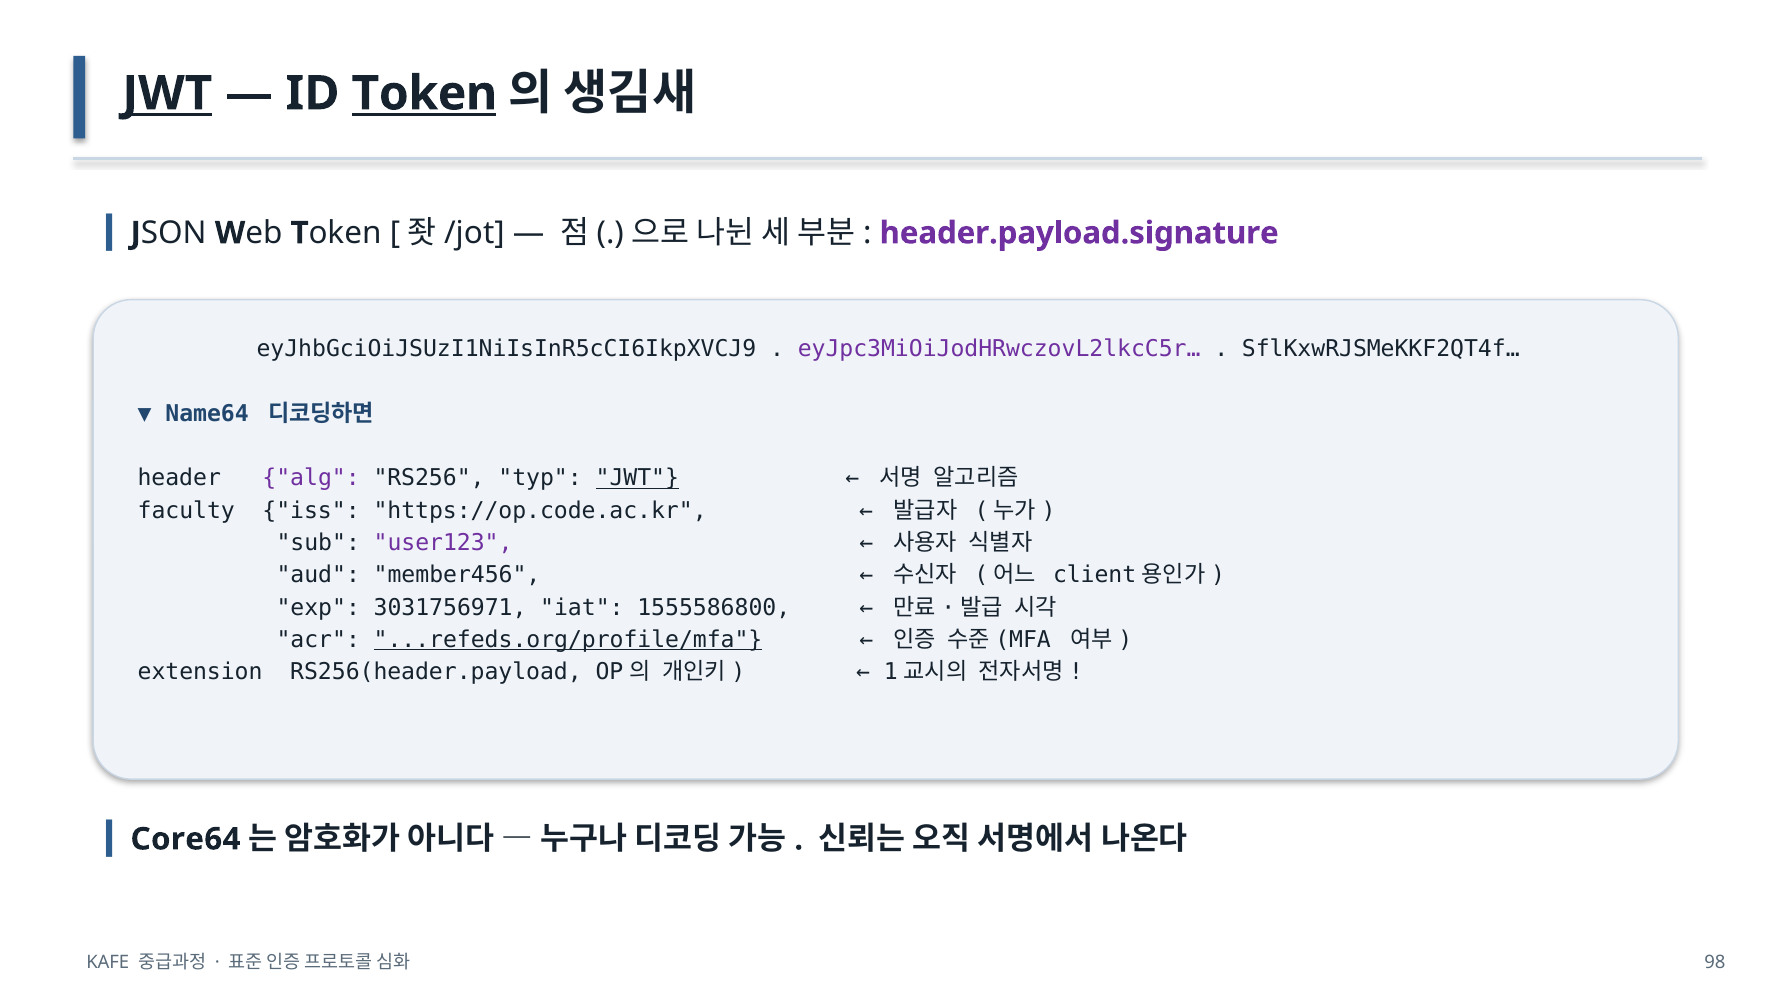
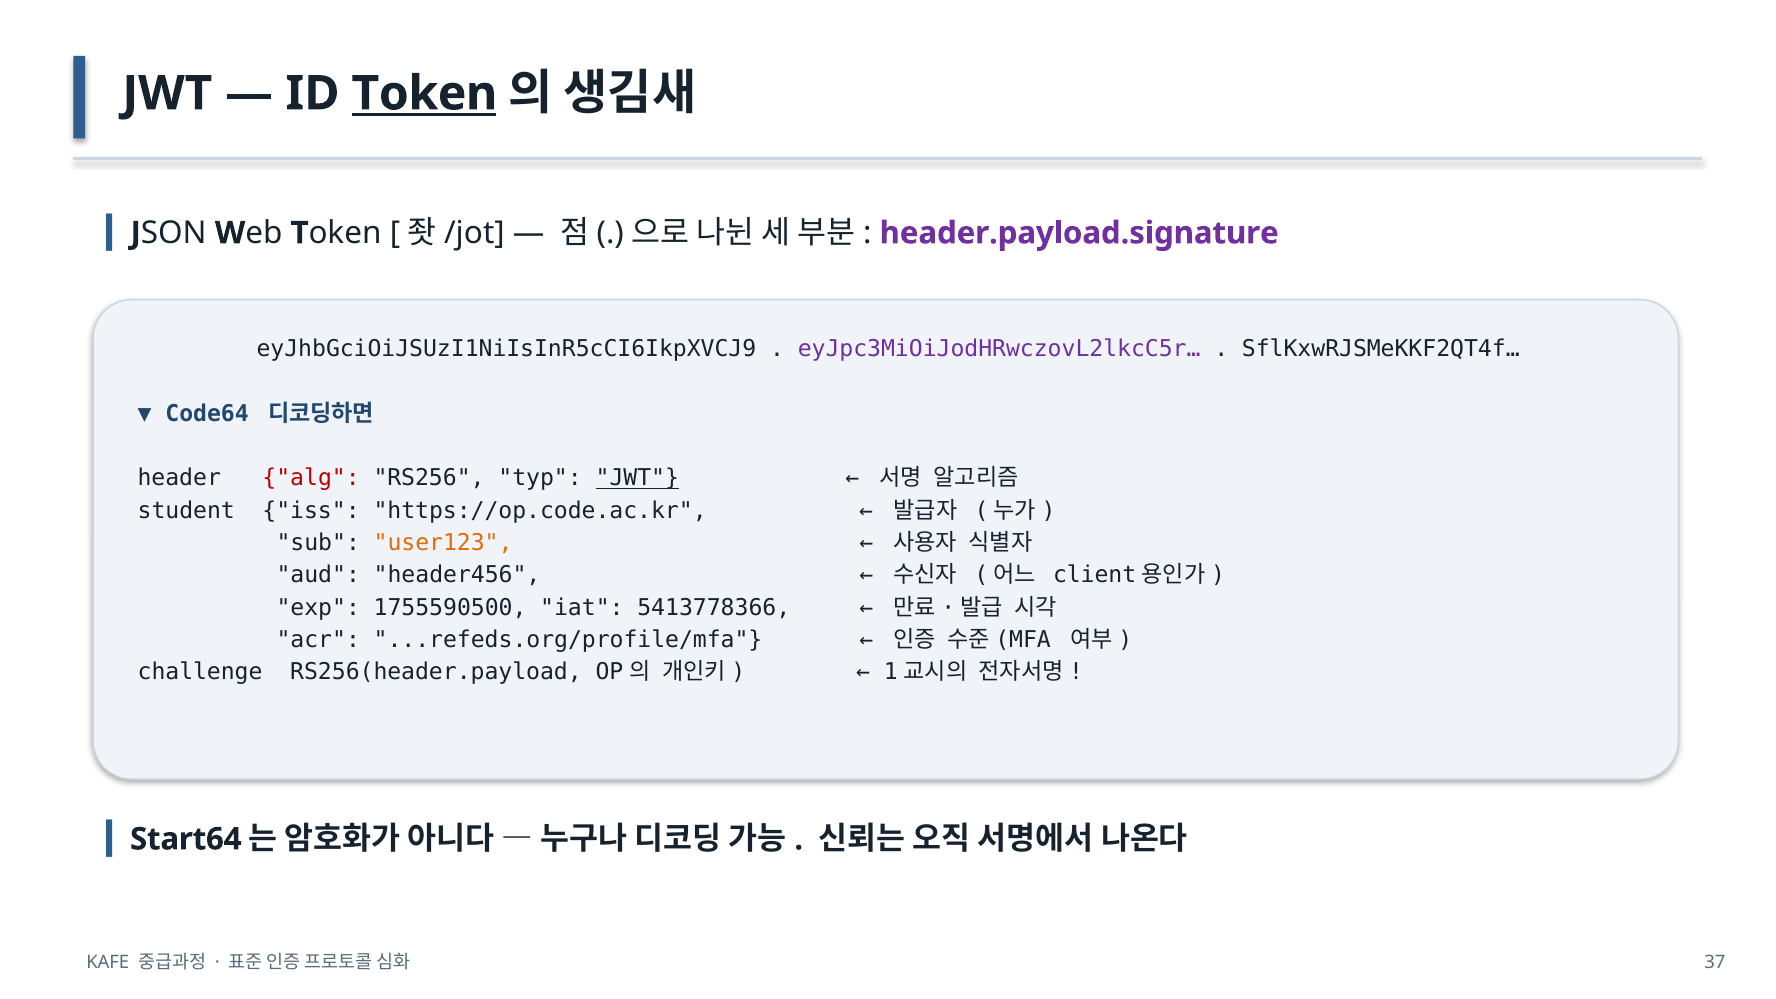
JWT underline: present -> none (167, 94)
Name64: Name64 -> Code64 (207, 414)
alg colour: purple -> red (311, 478)
faculty: faculty -> student (186, 511)
user123 colour: purple -> orange (443, 543)
member456: member456 -> header456 (457, 575)
3031756971: 3031756971 -> 1755590500 (450, 608)
1555586800: 1555586800 -> 5413778366 (714, 608)
...refeds.org/profile/mfa underline: present -> none (568, 640)
extension: extension -> challenge (200, 672)
Core64: Core64 -> Start64 (186, 839)
98: 98 -> 37 (1715, 962)
